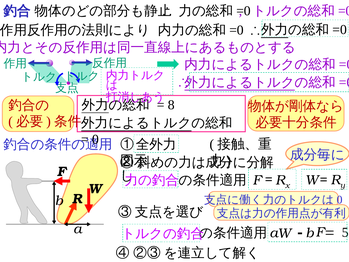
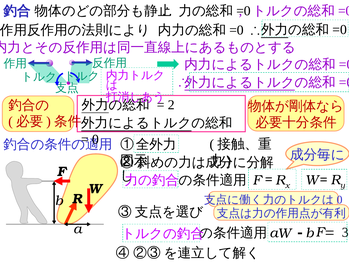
8: 8 -> 2 (171, 105)
5: 5 -> 3 (345, 232)
